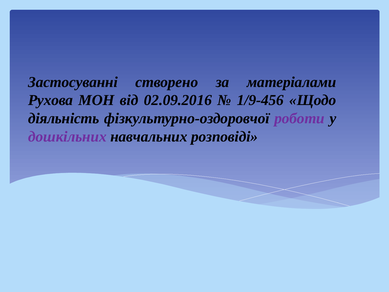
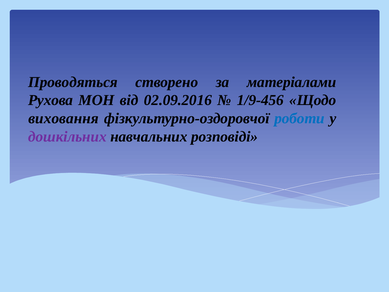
Застосуванні: Застосуванні -> Проводяться (73, 82)
діяльність: діяльність -> виховання (64, 118)
роботи colour: purple -> blue (300, 118)
